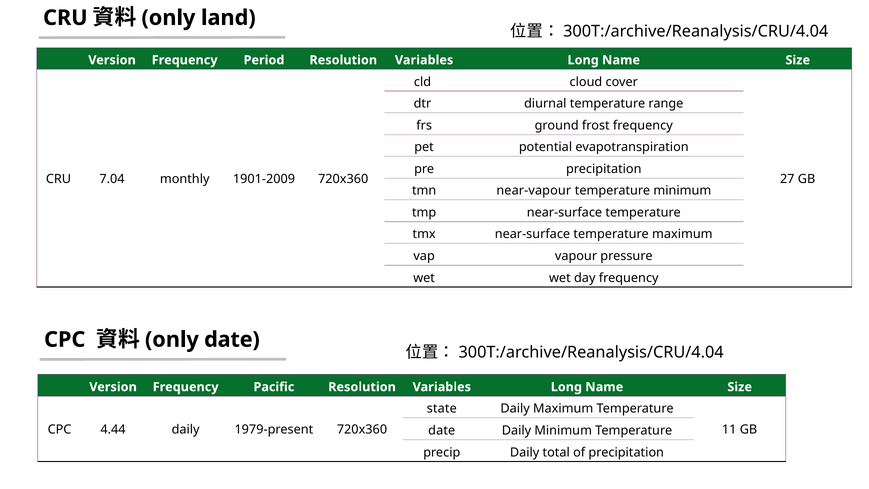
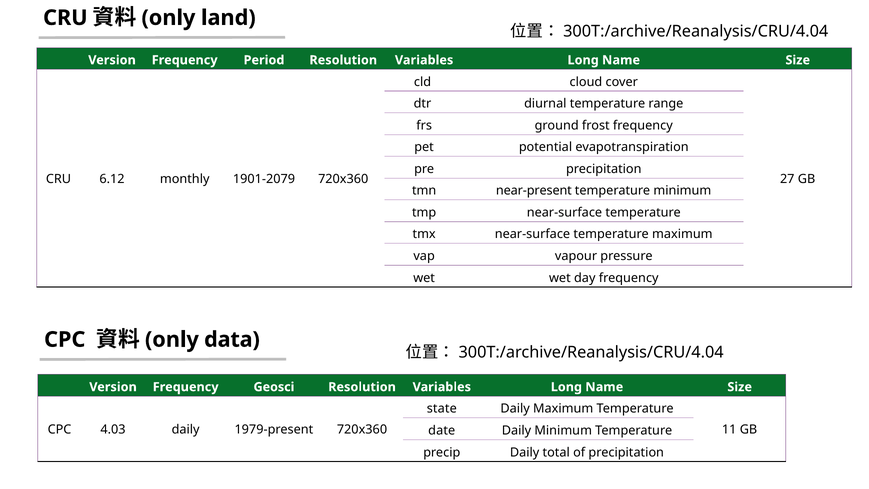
7.04: 7.04 -> 6.12 (112, 179)
1901-2009: 1901-2009 -> 1901-2079 (264, 179)
near-vapour: near-vapour -> near-present (534, 191)
date: date -> data (232, 339)
Pacific: Pacific -> Geosci (274, 387)
4.44: 4.44 -> 4.03 (113, 429)
